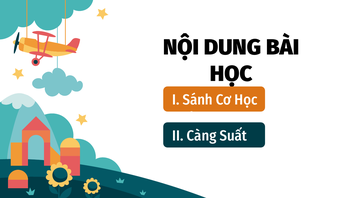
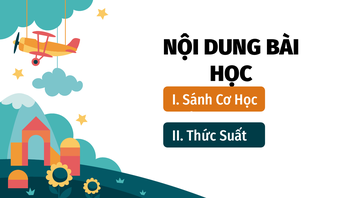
Càng: Càng -> Thức (201, 136)
